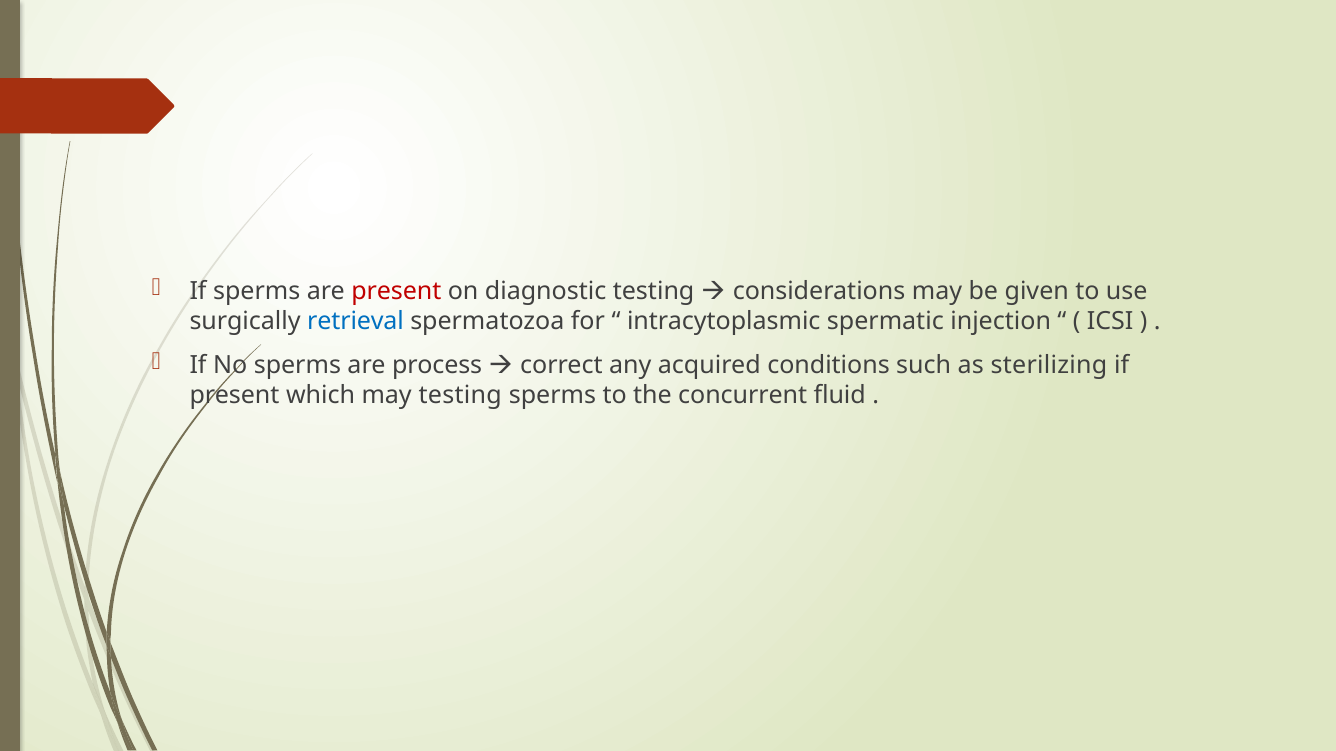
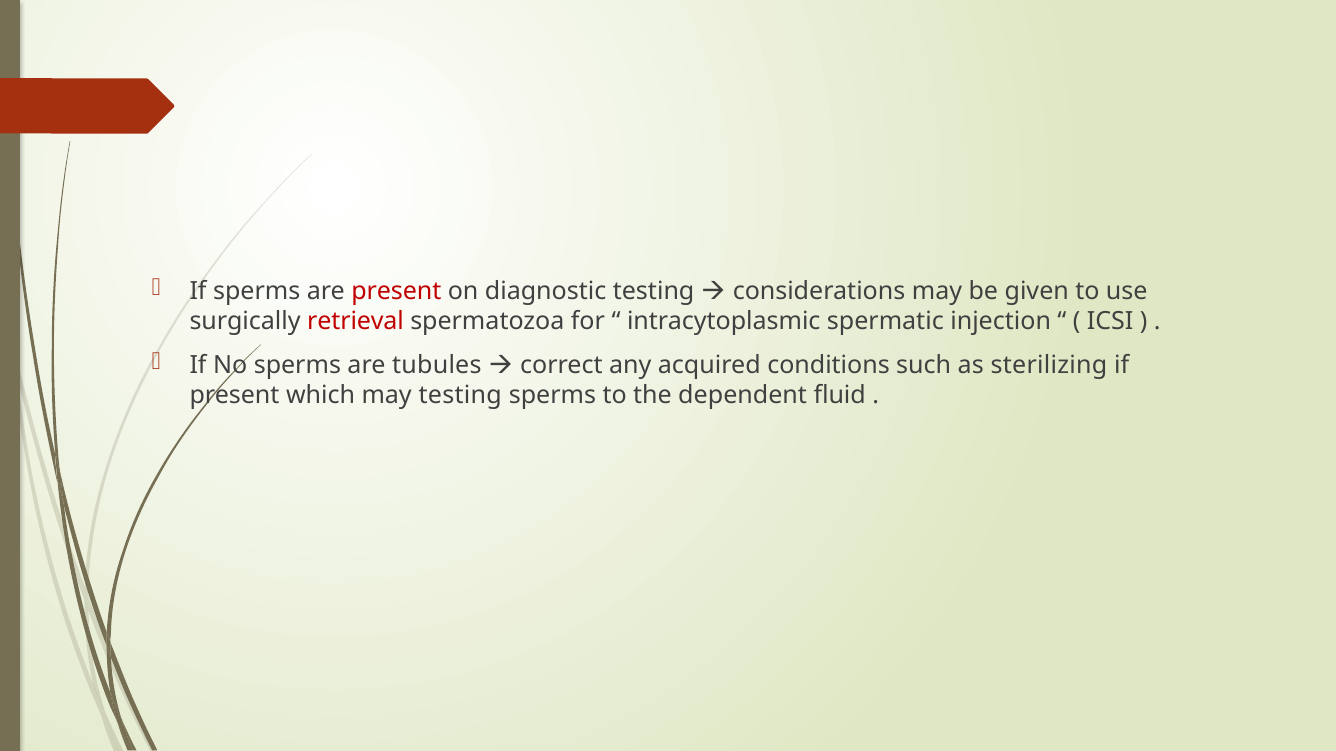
retrieval colour: blue -> red (356, 321)
process: process -> tubules (437, 365)
concurrent: concurrent -> dependent (743, 395)
